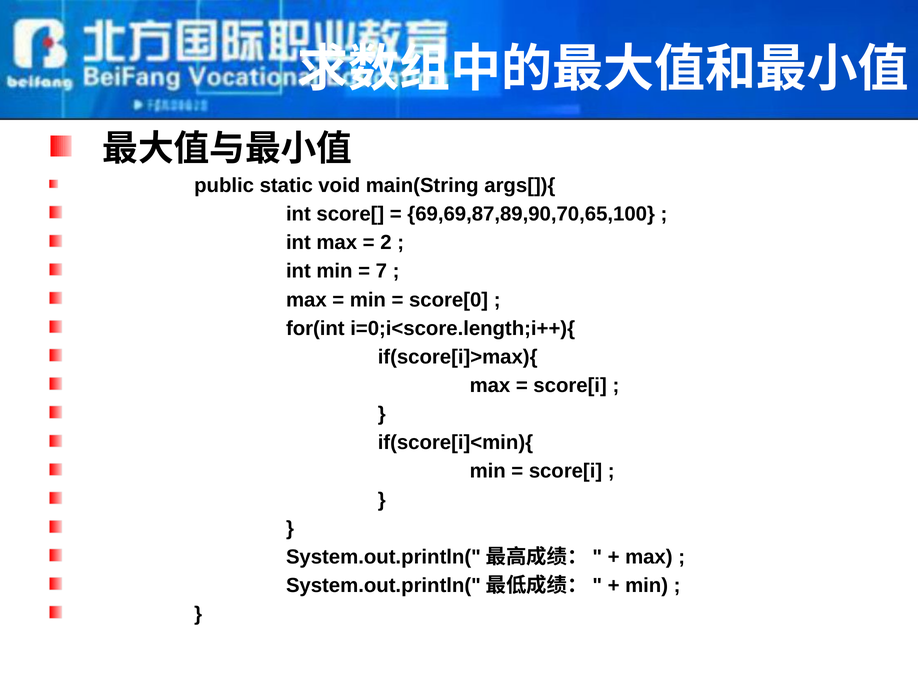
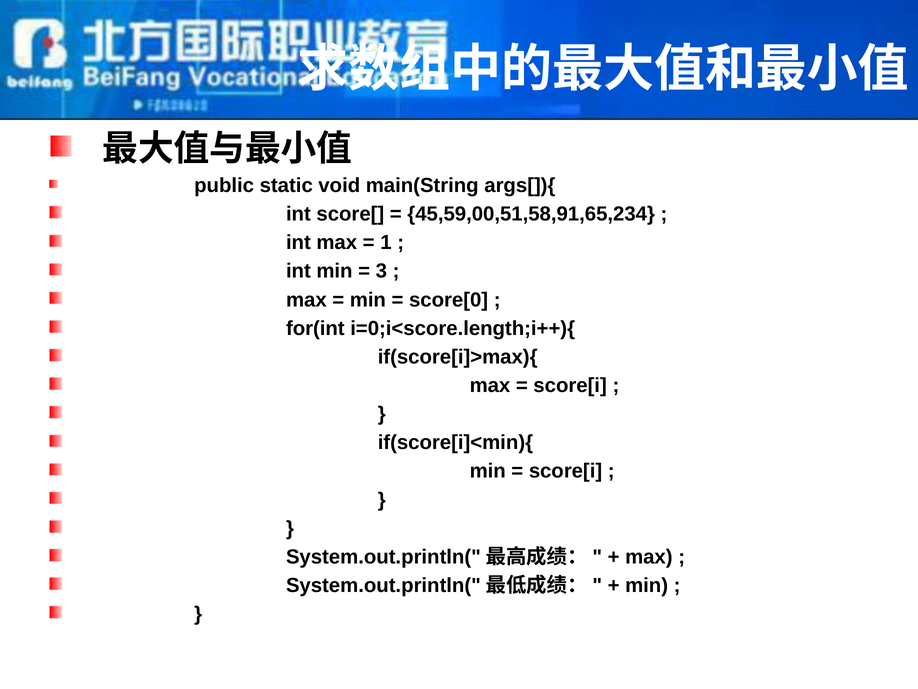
69,69,87,89,90,70,65,100: 69,69,87,89,90,70,65,100 -> 45,59,00,51,58,91,65,234 (531, 214)
2: 2 -> 1 (386, 242)
7: 7 -> 3 (381, 271)
